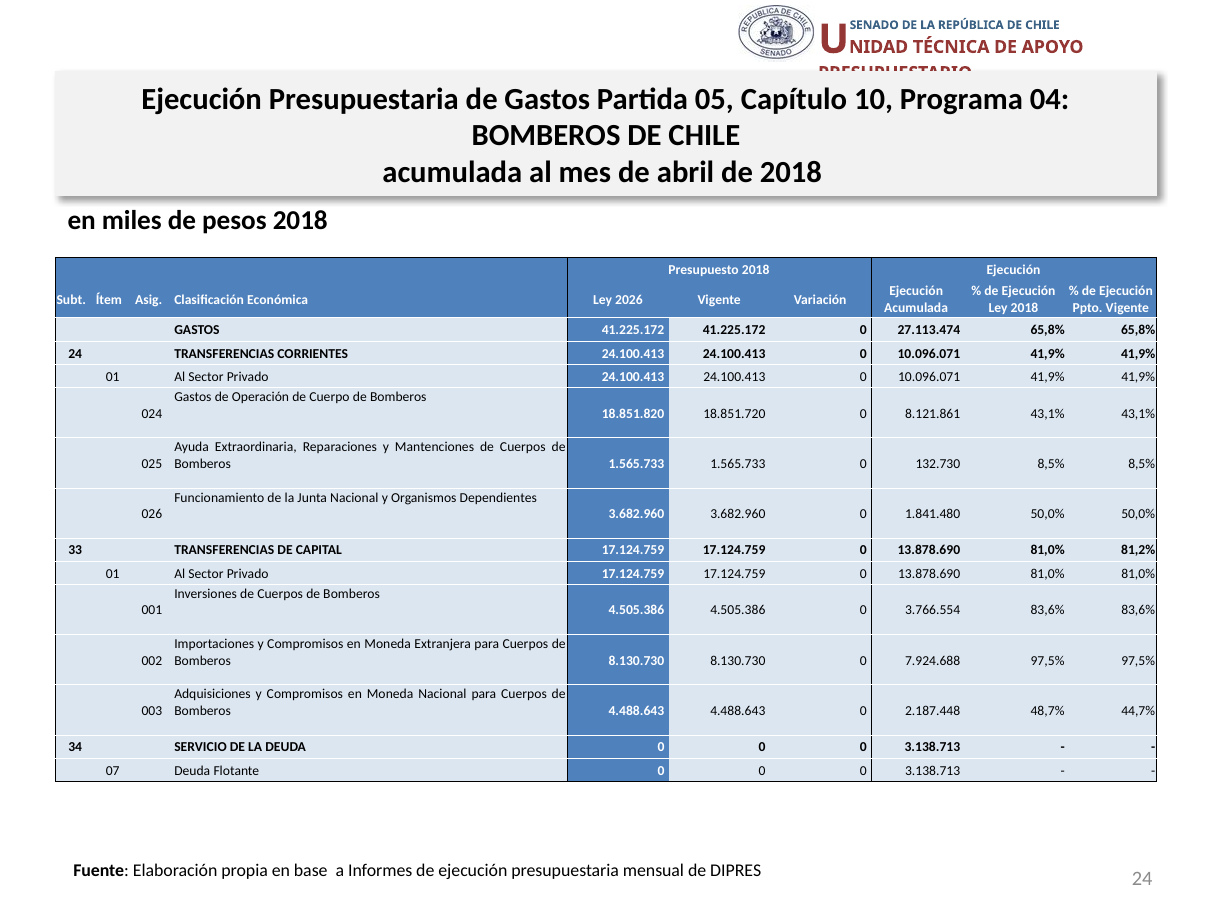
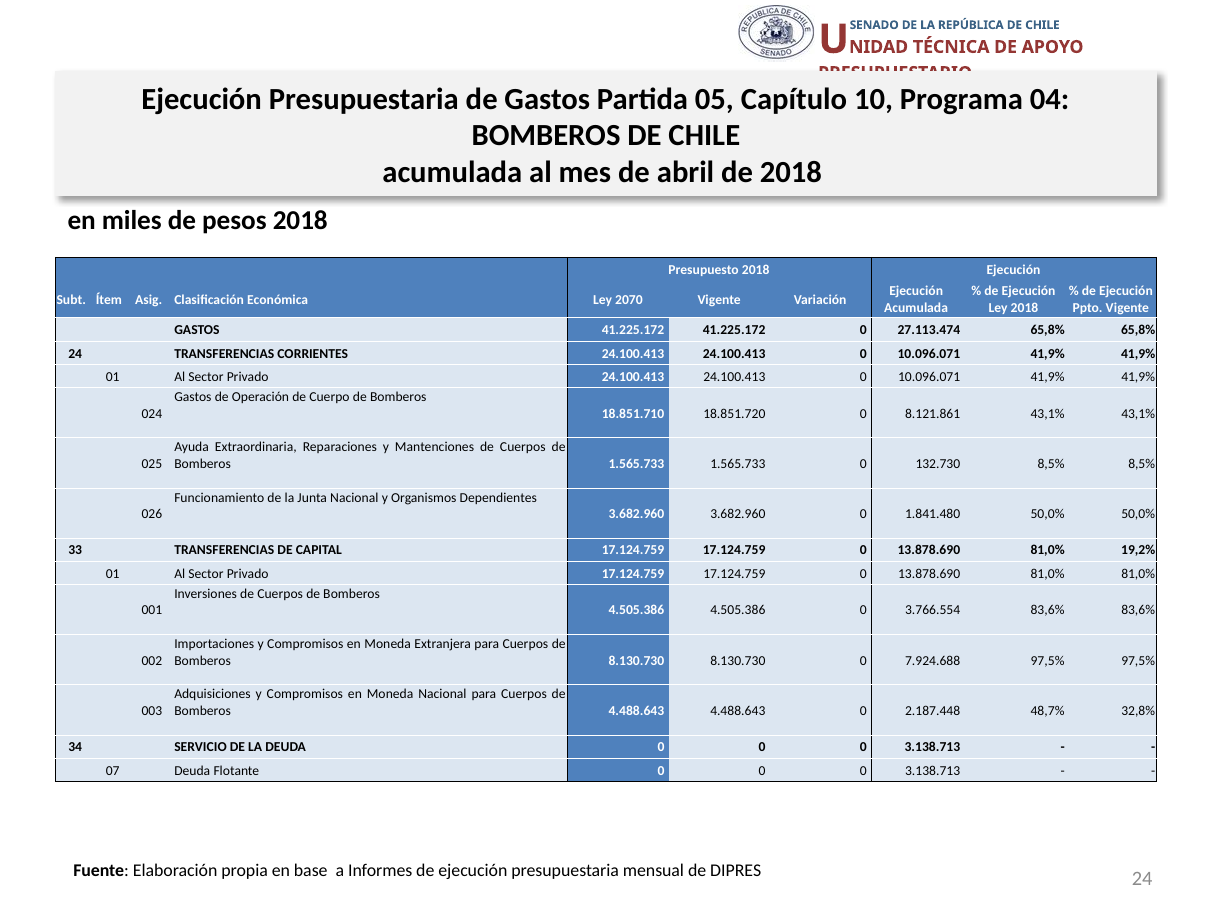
2026: 2026 -> 2070 (629, 300)
18.851.820: 18.851.820 -> 18.851.710 (633, 413)
81,2%: 81,2% -> 19,2% (1138, 550)
44,7%: 44,7% -> 32,8% (1138, 710)
